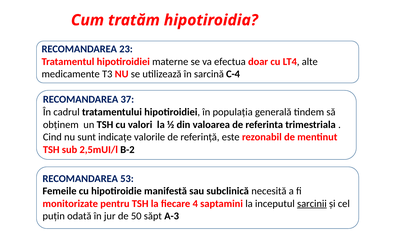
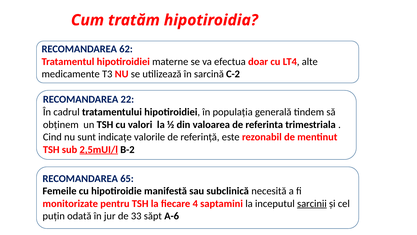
23: 23 -> 62 (126, 49)
C-4: C-4 -> C-2 (233, 74)
37: 37 -> 22 (127, 99)
2,5mUI/l underline: none -> present (99, 149)
53: 53 -> 65 (127, 178)
50: 50 -> 33 (136, 216)
A-3: A-3 -> A-6 (172, 216)
